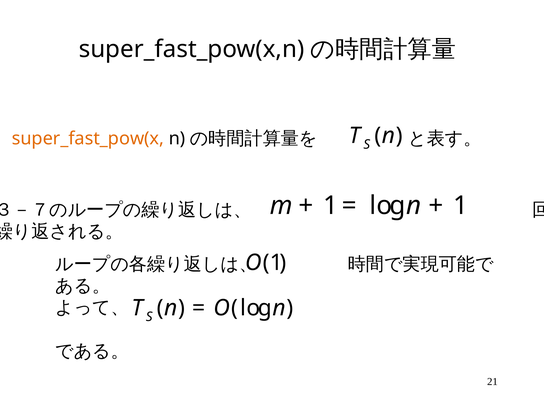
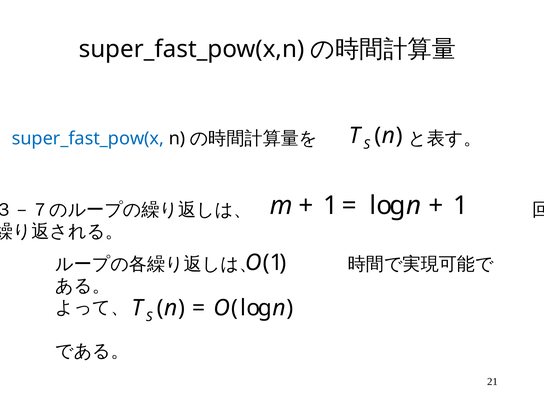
super_fast_pow(x colour: orange -> blue (88, 139)
